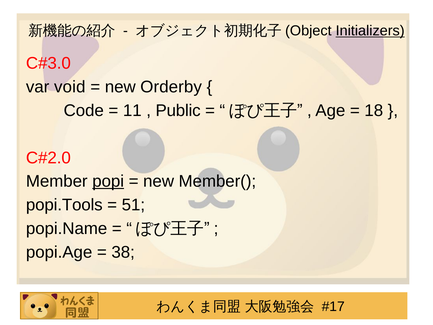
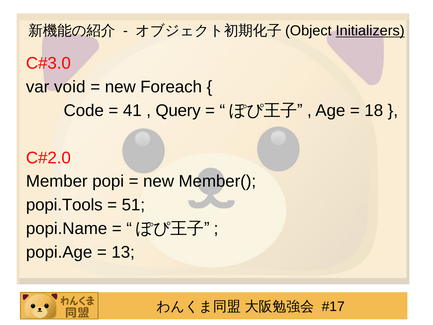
Orderby: Orderby -> Foreach (171, 87)
11: 11 -> 41 (132, 110)
Public: Public -> Query (178, 110)
popi underline: present -> none (108, 181)
38: 38 -> 13 (123, 252)
